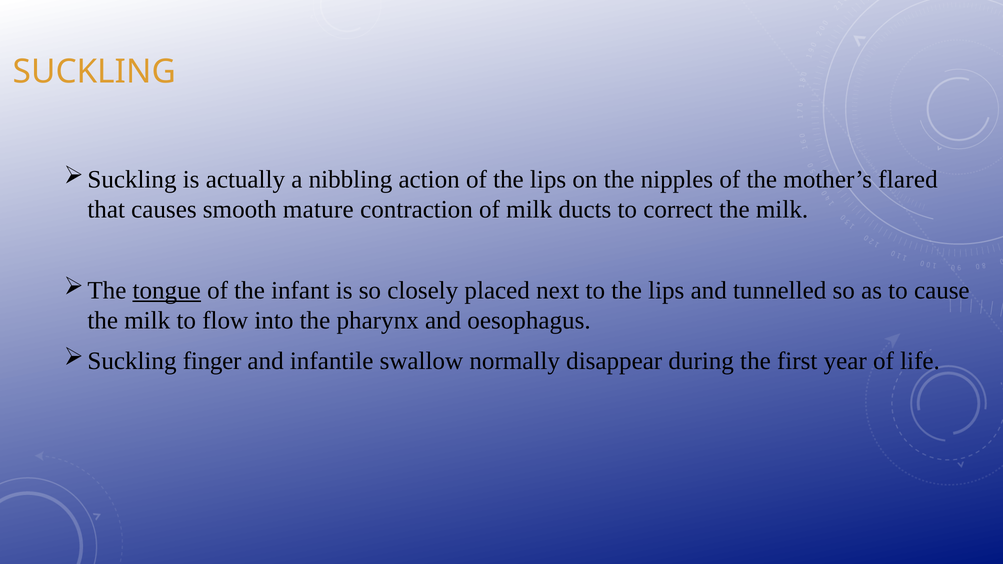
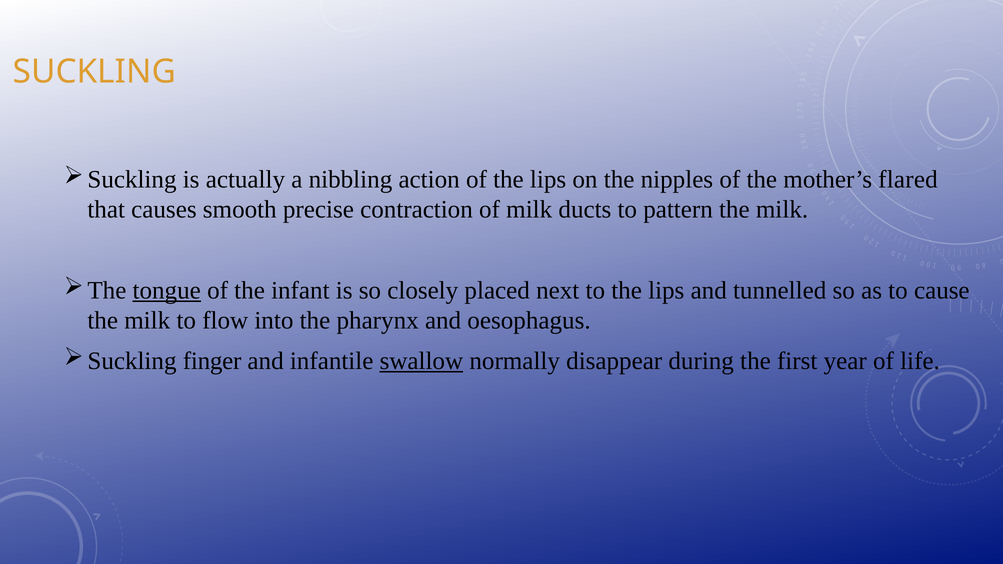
mature: mature -> precise (318, 210)
correct: correct -> pattern (678, 210)
swallow underline: none -> present (421, 361)
